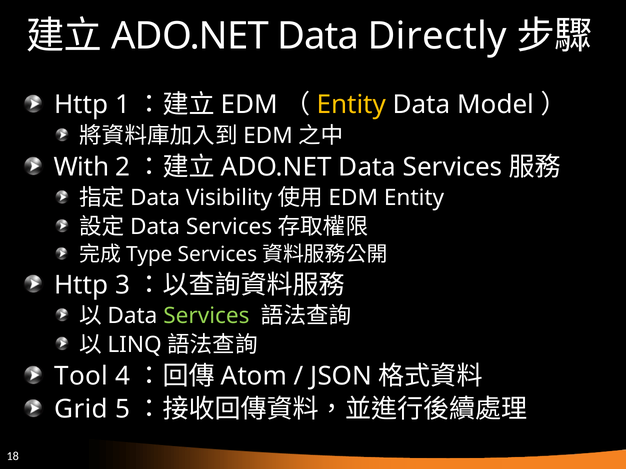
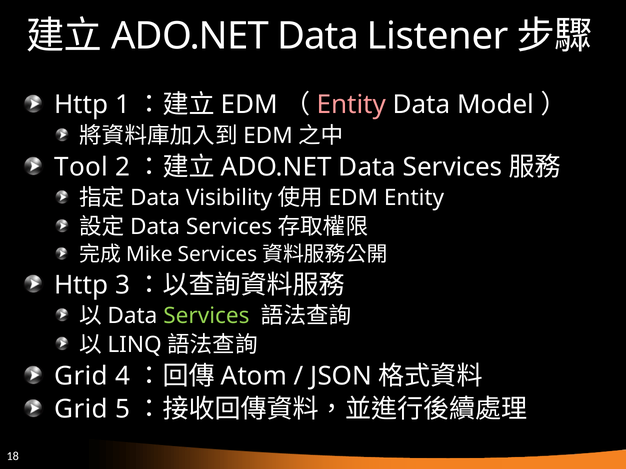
Directly: Directly -> Listener (438, 36)
Entity colour: yellow -> pink (351, 105)
With: With -> Tool (81, 167)
Type: Type -> Mike (149, 255)
Tool: Tool -> Grid (81, 376)
